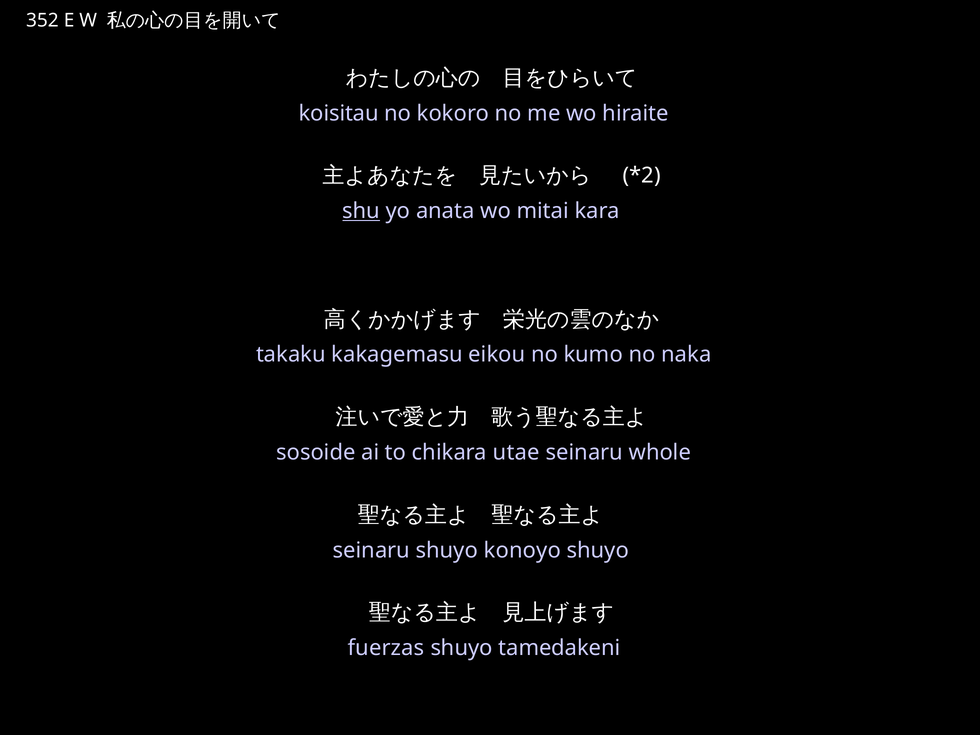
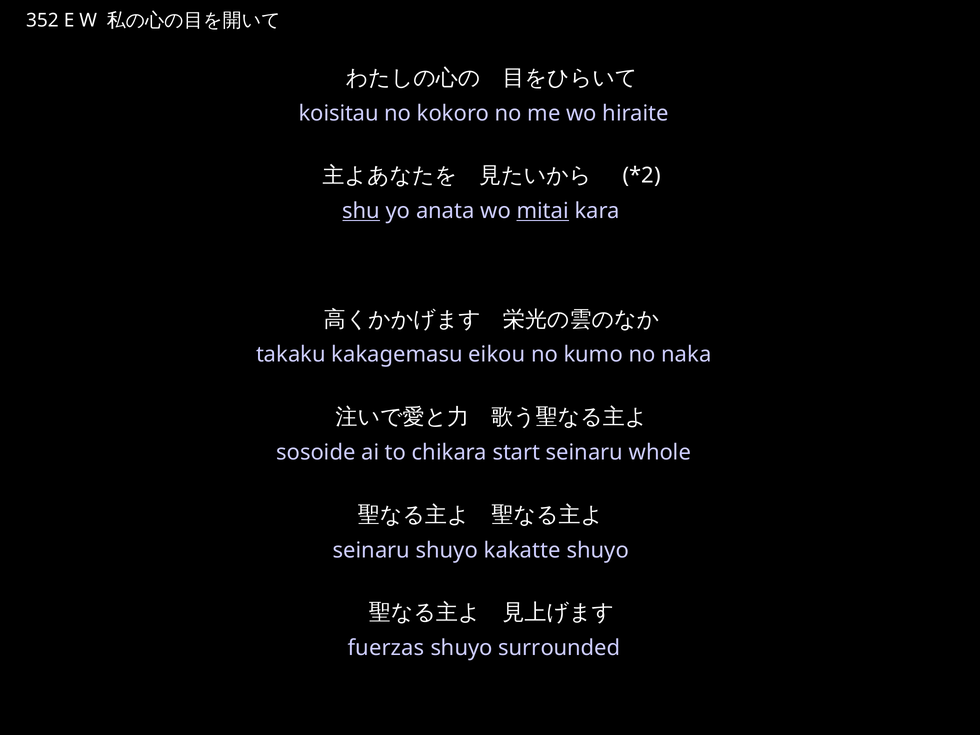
mitai underline: none -> present (543, 211)
utae: utae -> start (516, 452)
konoyo: konoyo -> kakatte (522, 550)
tamedakeni: tamedakeni -> surrounded (559, 648)
